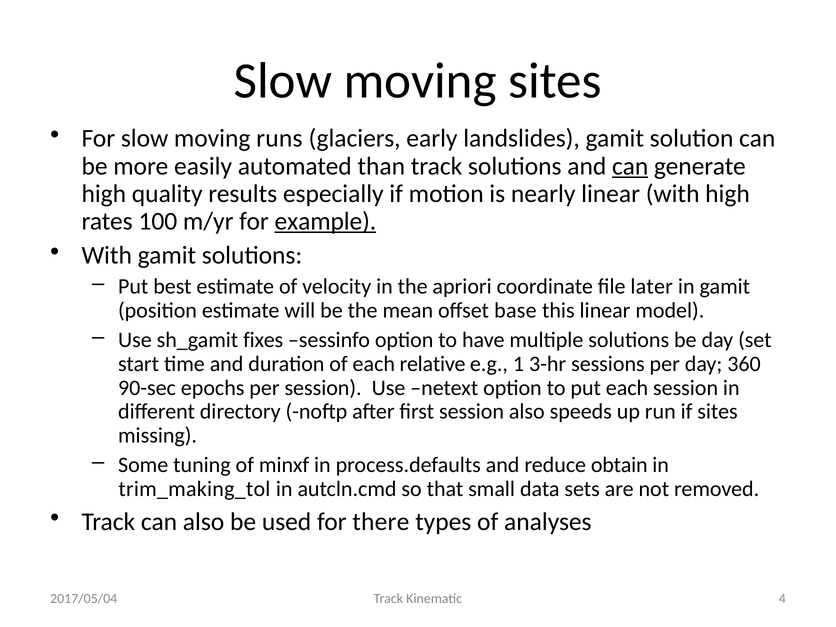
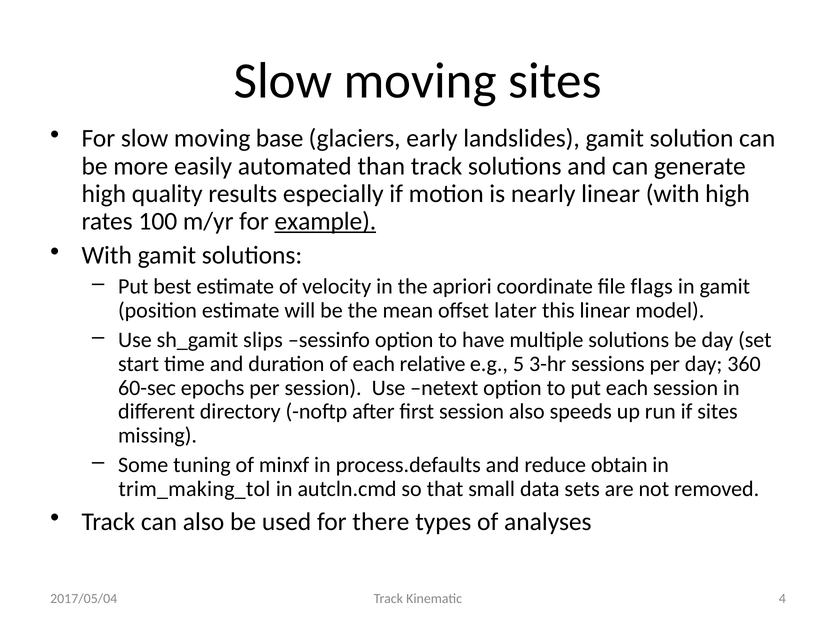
runs: runs -> base (280, 139)
can underline: present -> none (630, 166)
later: later -> flags (652, 287)
base: base -> later (515, 311)
fixes: fixes -> slips (263, 340)
1: 1 -> 5 (519, 364)
90-sec: 90-sec -> 60-sec (147, 388)
